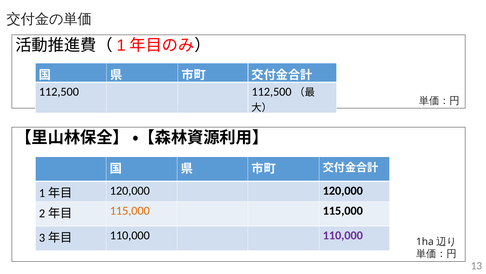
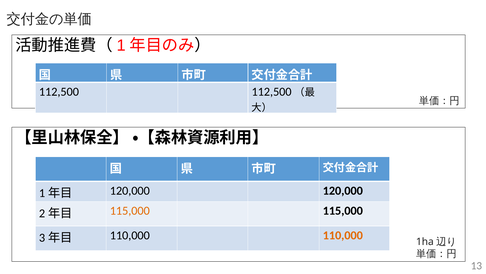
110,000 colour: purple -> orange (343, 235)
